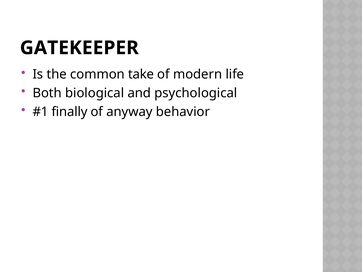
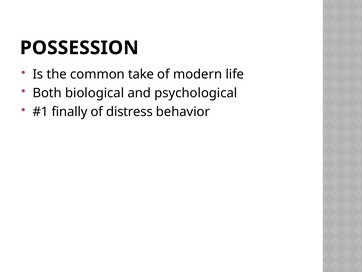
GATEKEEPER: GATEKEEPER -> POSSESSION (79, 48)
anyway: anyway -> distress (129, 112)
